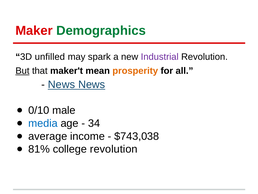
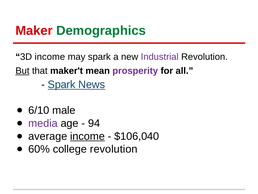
3D unfilled: unfilled -> income (50, 57)
prosperity colour: orange -> purple (135, 71)
News: News -> Spark (62, 84)
0/10: 0/10 -> 6/10 (39, 110)
media colour: blue -> purple (43, 123)
34: 34 -> 94 (94, 123)
income underline: none -> present (87, 136)
$743,038: $743,038 -> $106,040 (137, 136)
81%: 81% -> 60% (39, 149)
